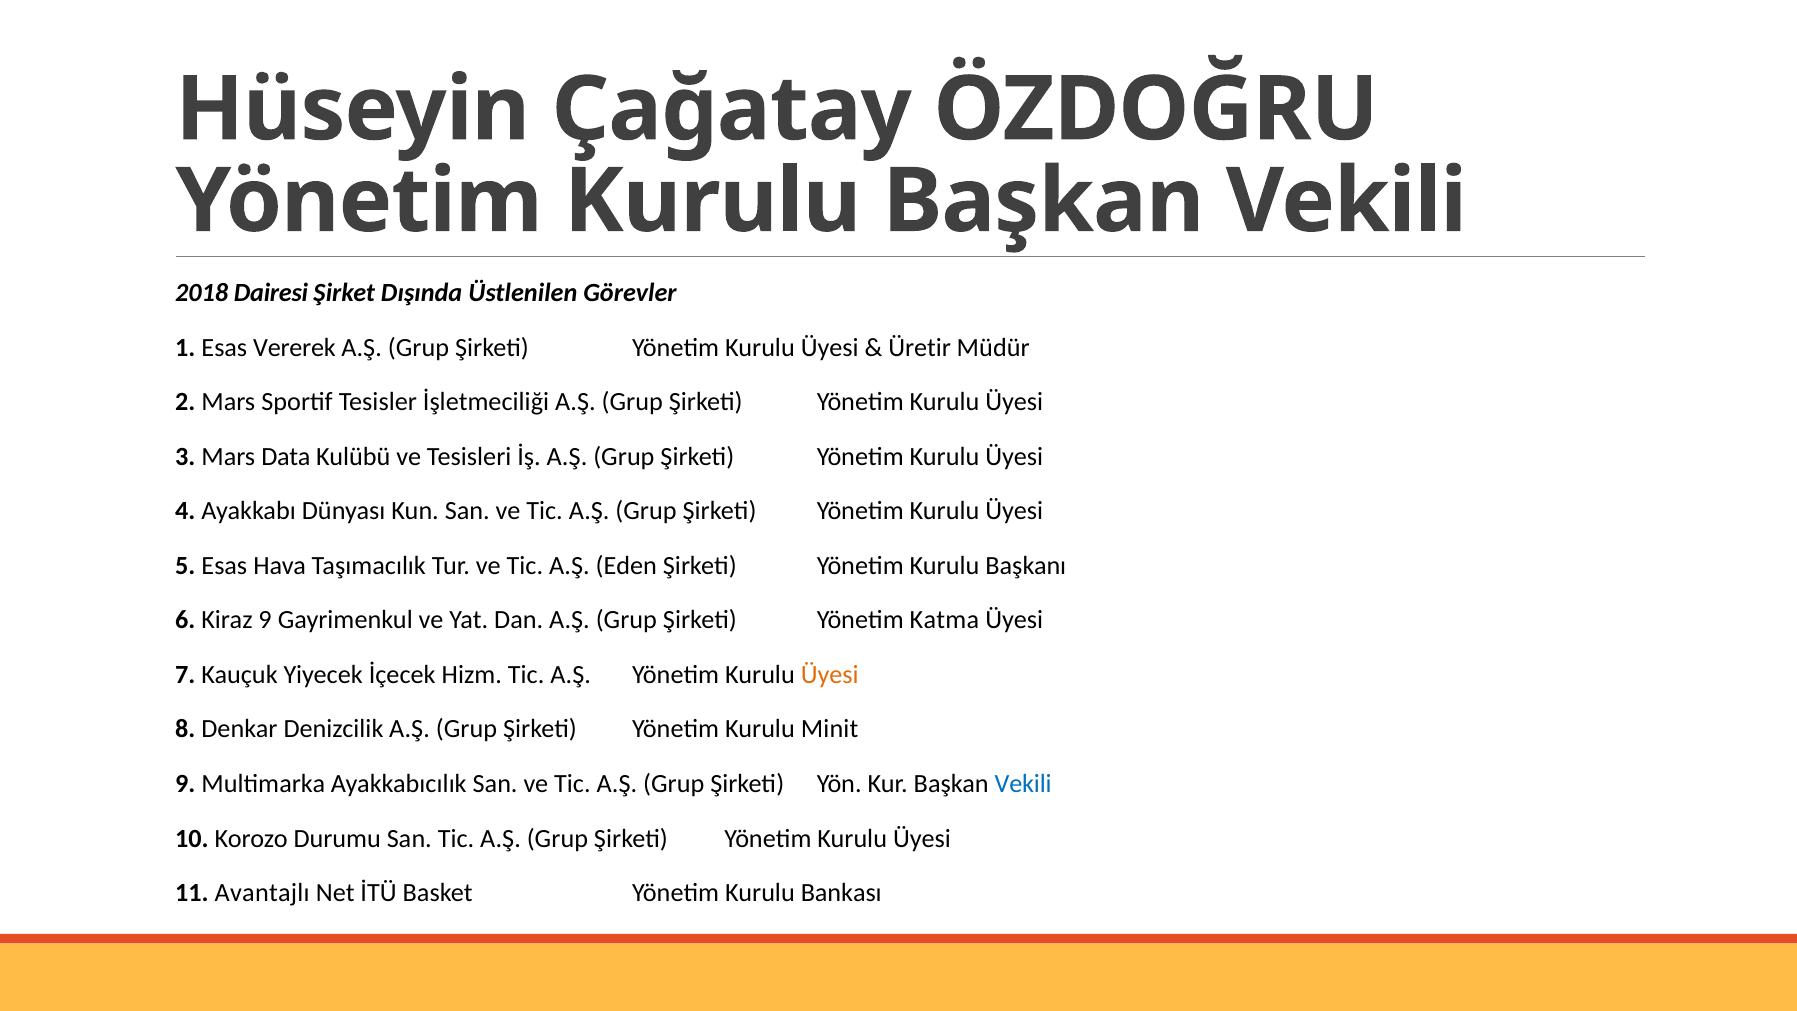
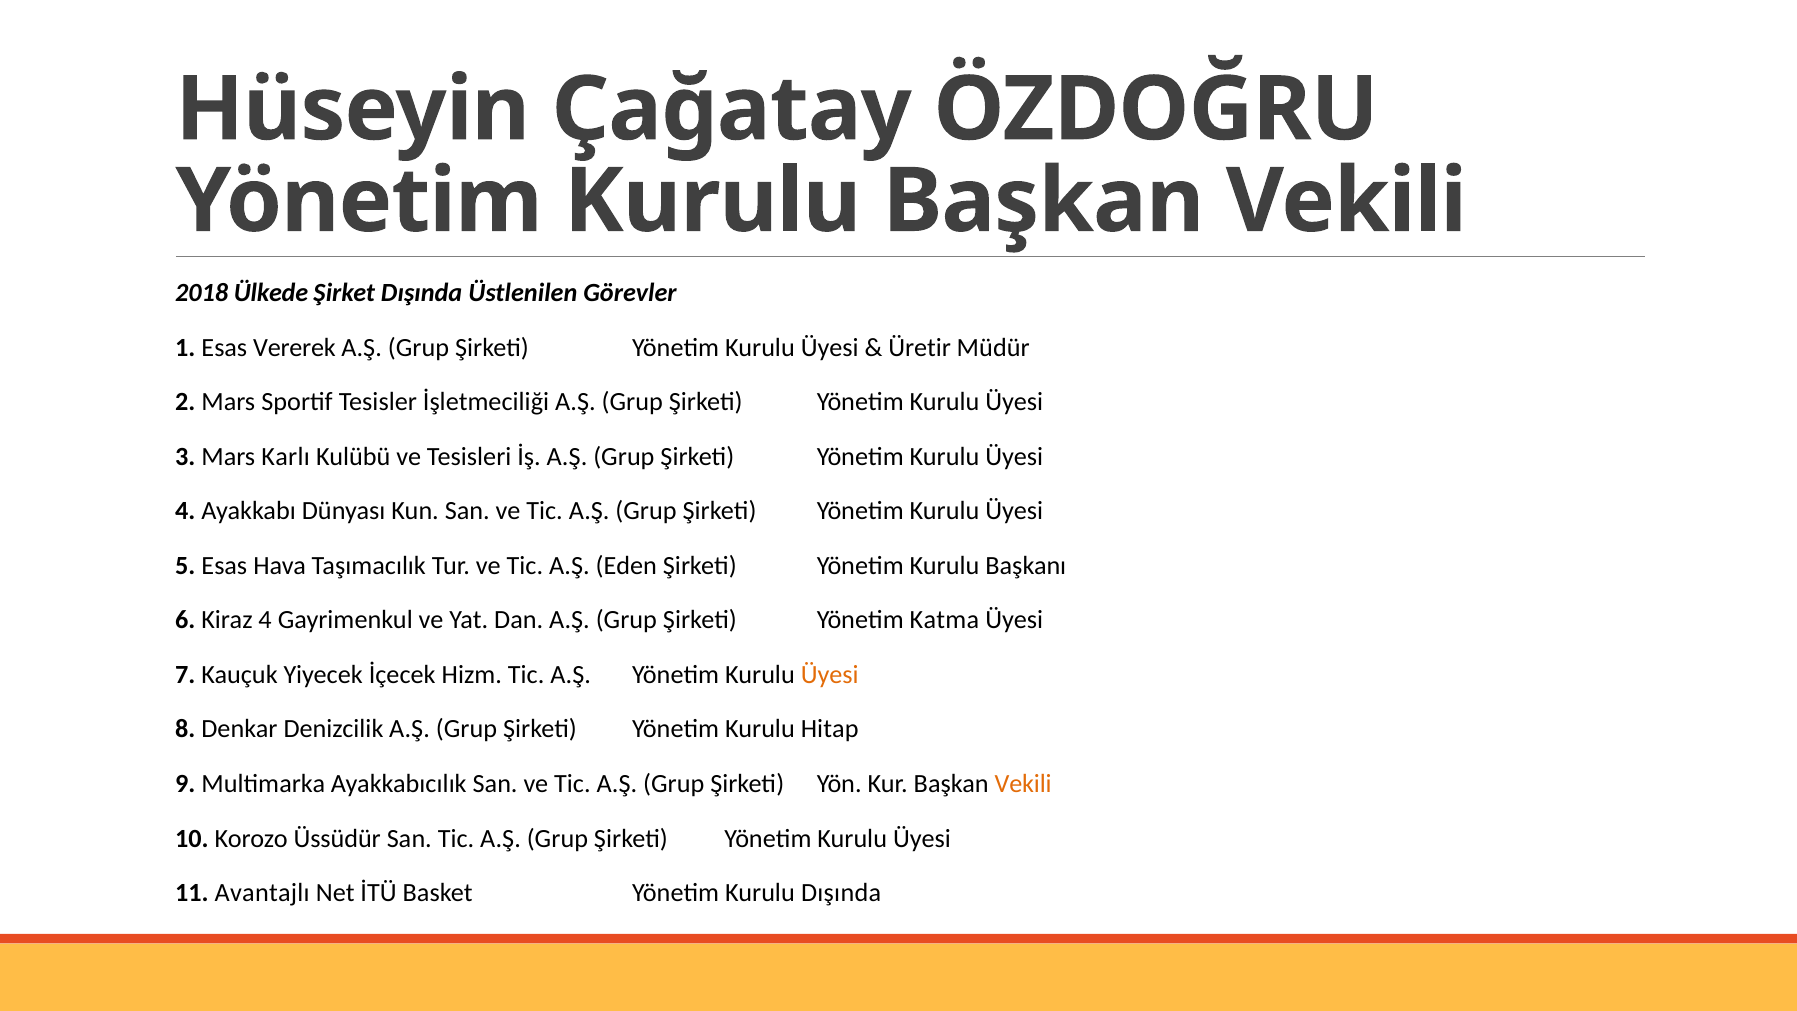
Dairesi: Dairesi -> Ülkede (271, 293)
Data: Data -> Karlı (286, 456)
Kiraz 9: 9 -> 4 (265, 620)
Minit: Minit -> Hitap (830, 729)
Vekili colour: blue -> orange (1023, 784)
Durumu: Durumu -> Üssüdür (337, 838)
Kurulu Bankası: Bankası -> Dışında (841, 893)
